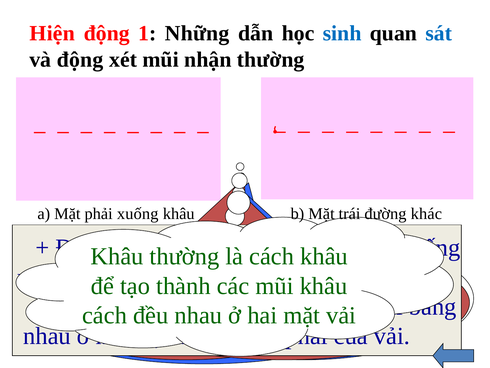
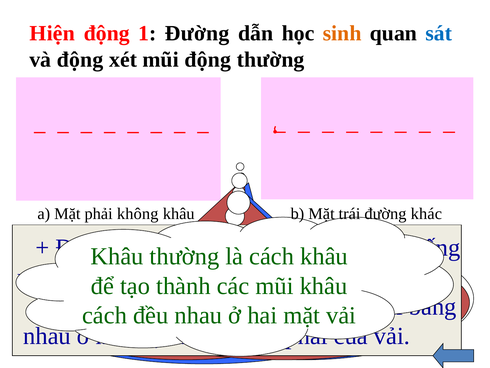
1 Những: Những -> Đường (197, 33)
sinh colour: blue -> orange (342, 33)
mũi nhận: nhận -> động (208, 59)
xuống: xuống -> không (138, 213)
